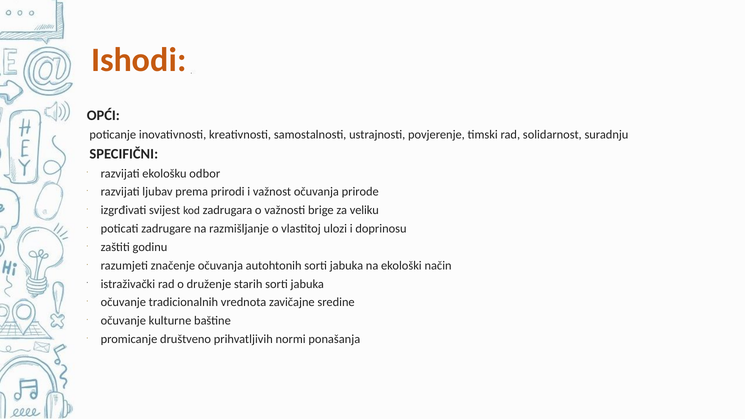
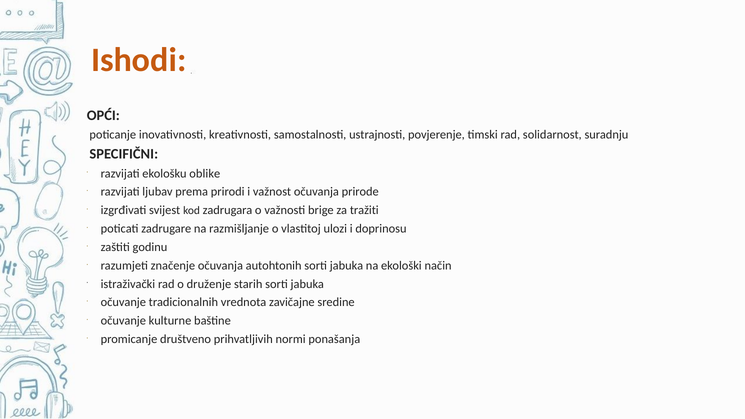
odbor: odbor -> oblike (205, 174)
veliku: veliku -> tražiti (364, 210)
